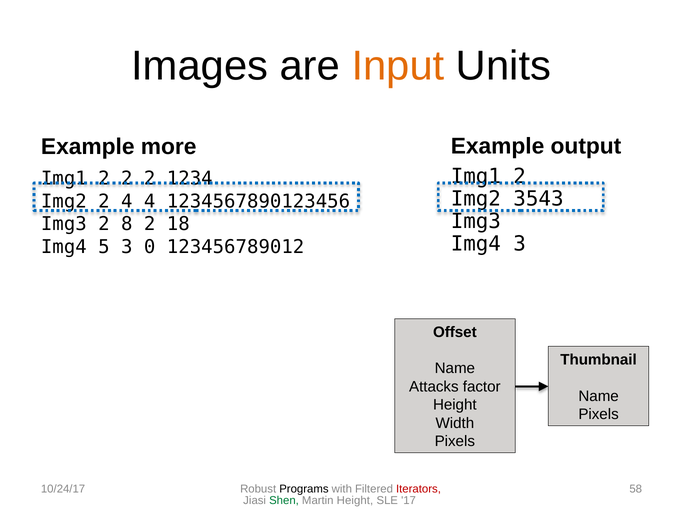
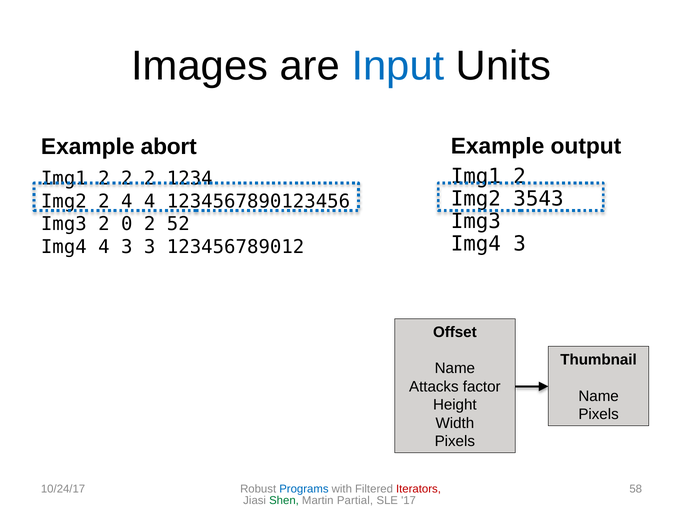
Input colour: orange -> blue (398, 66)
more: more -> abort (169, 147)
8: 8 -> 0 (127, 224)
18: 18 -> 52 (178, 224)
Img4 5: 5 -> 4 (104, 247)
3 0: 0 -> 3 (150, 247)
Programs colour: black -> blue (304, 489)
Martin Height: Height -> Partial (355, 501)
